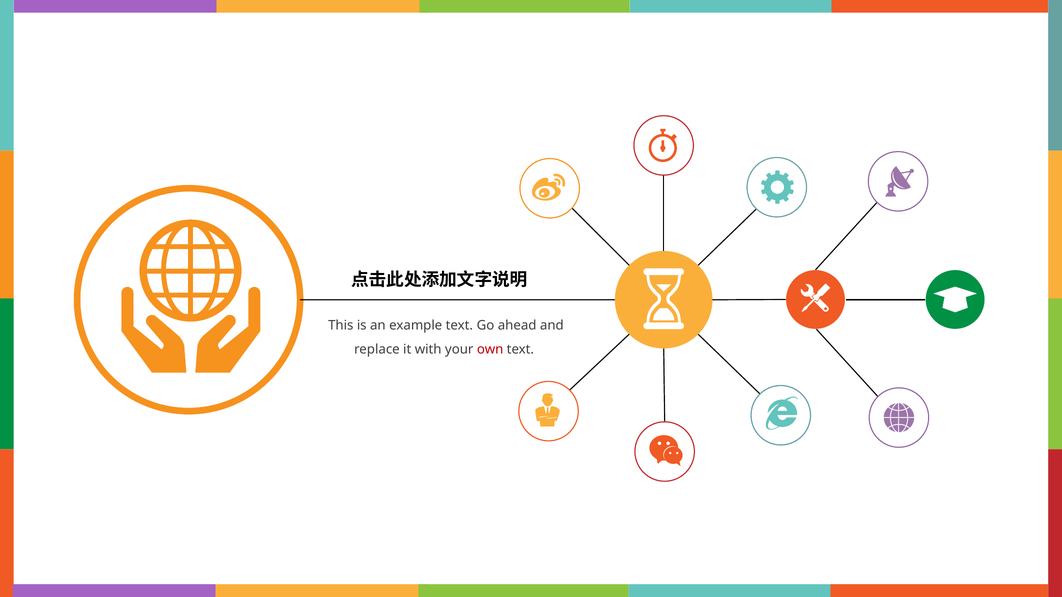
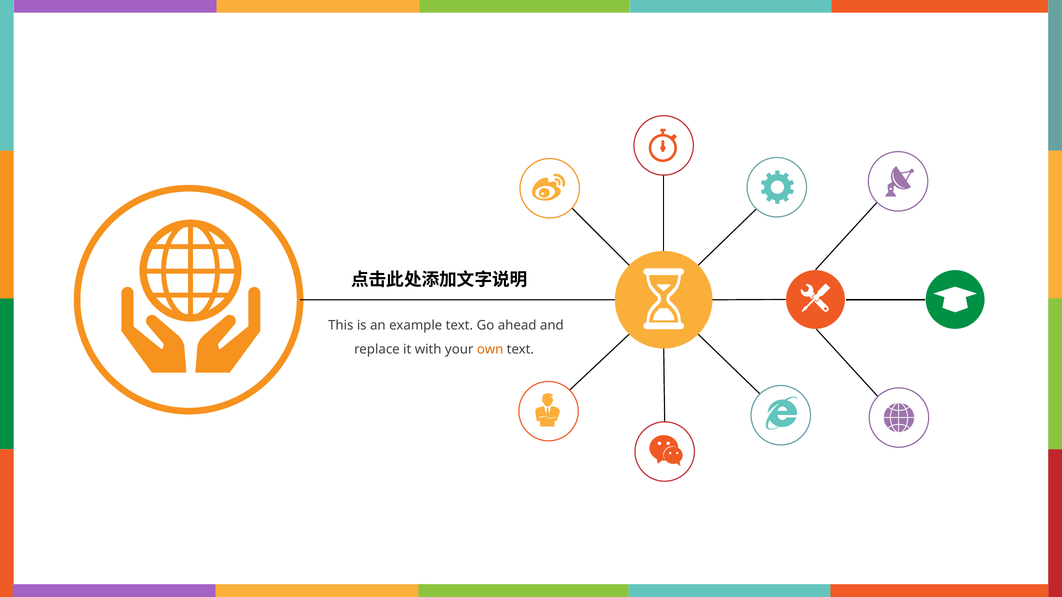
own colour: red -> orange (490, 349)
